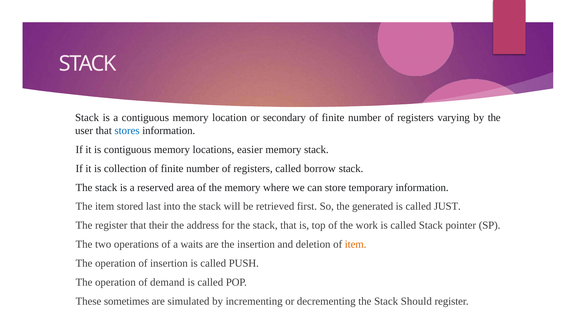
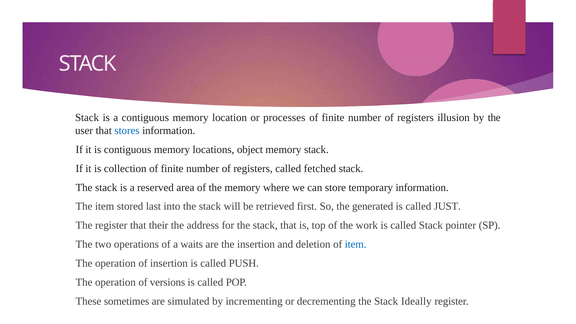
secondary: secondary -> processes (284, 118)
varying: varying -> illusion (454, 118)
easier: easier -> object (250, 150)
borrow: borrow -> fetched (320, 169)
item colour: orange -> blue (356, 244)
demand: demand -> versions (168, 282)
Should: Should -> Ideally (416, 301)
